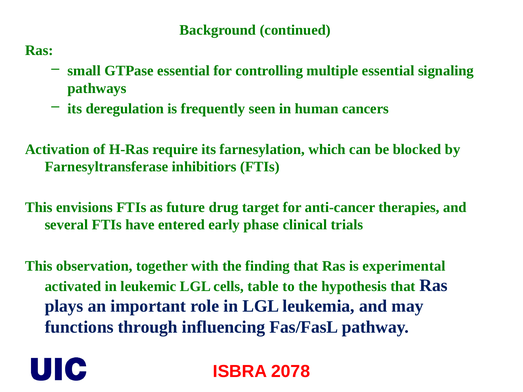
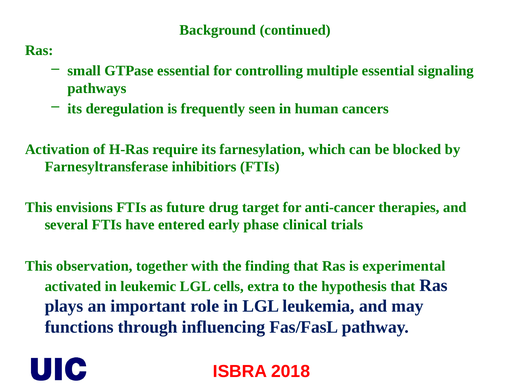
table: table -> extra (263, 286)
2078: 2078 -> 2018 (291, 372)
